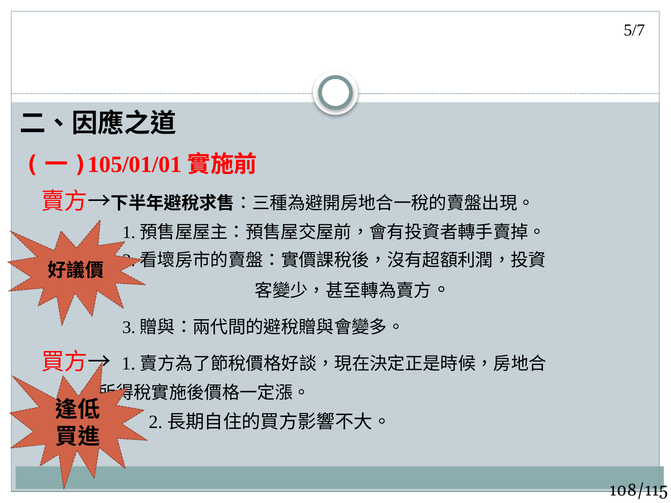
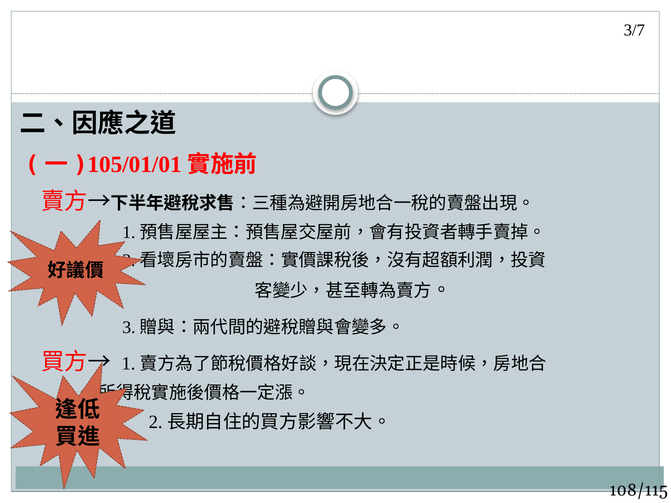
5/7: 5/7 -> 3/7 (634, 30)
